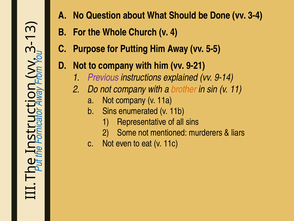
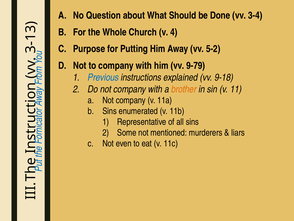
5-5: 5-5 -> 5-2 (213, 49)
9-21: 9-21 -> 9-79 (196, 65)
Previous colour: purple -> blue (103, 77)
9-14: 9-14 -> 9-18 (224, 77)
